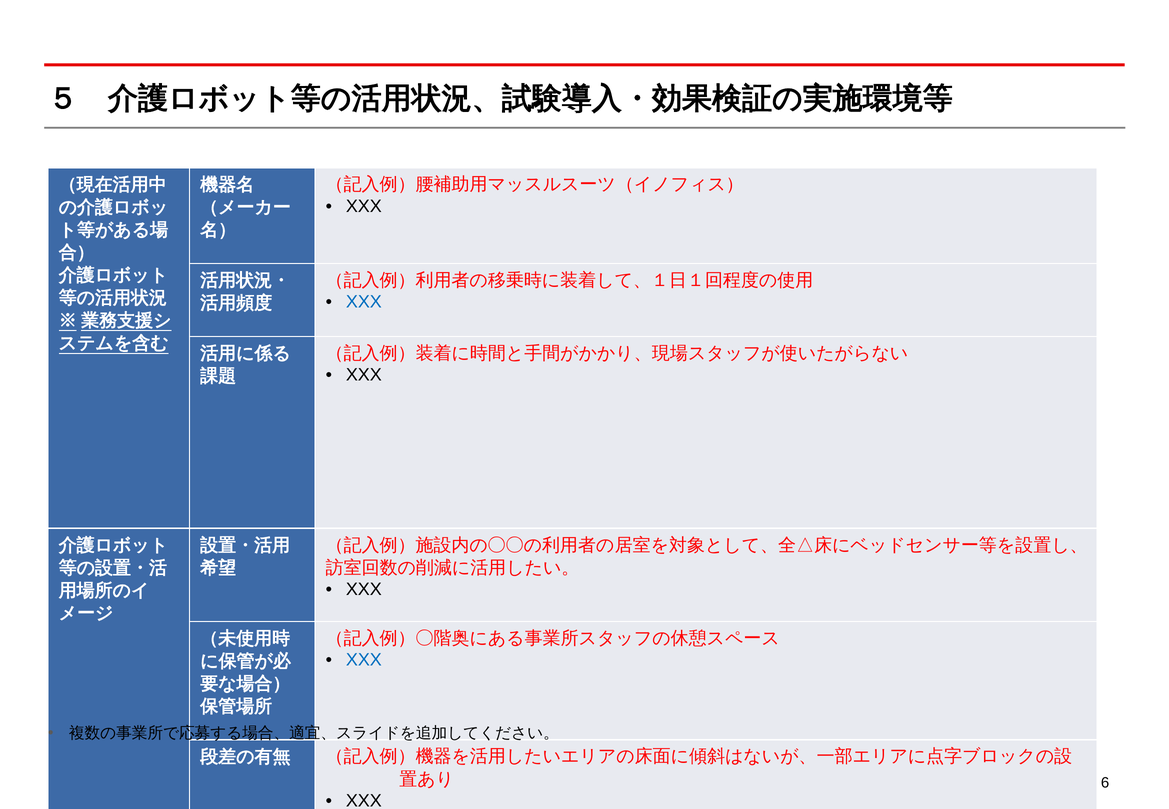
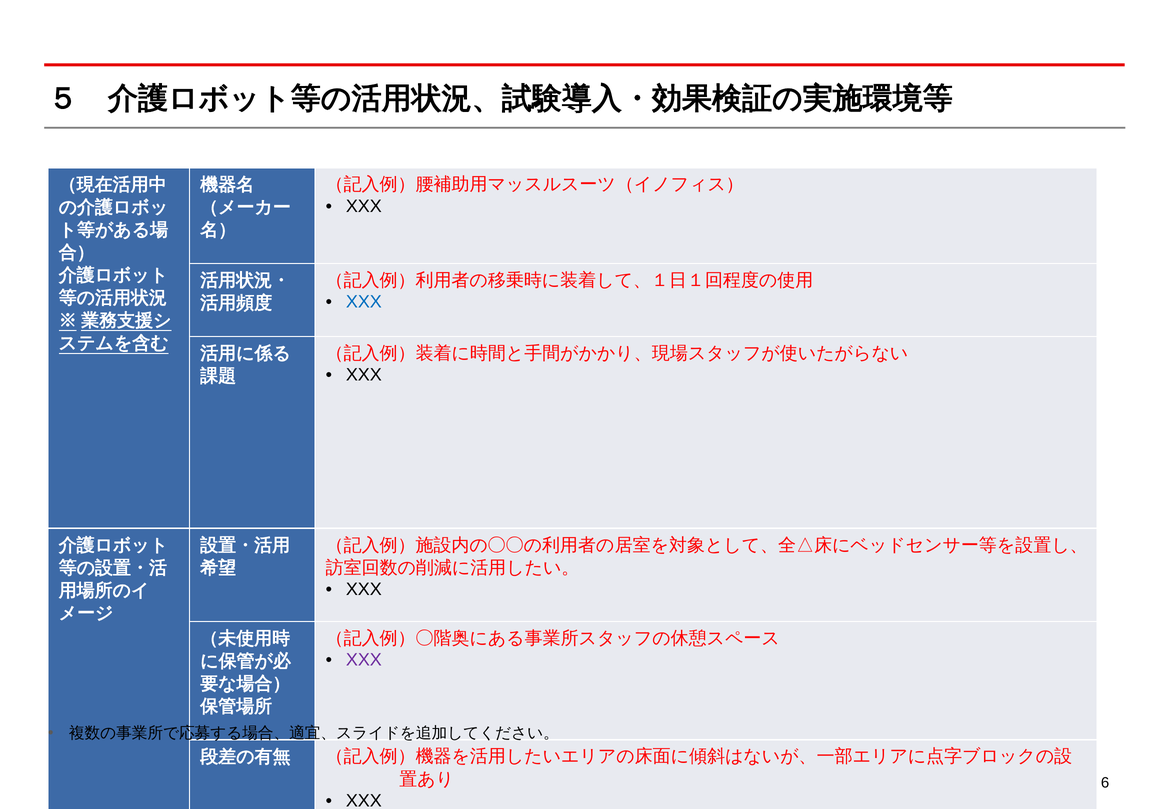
XXX colour: blue -> purple (364, 660)
